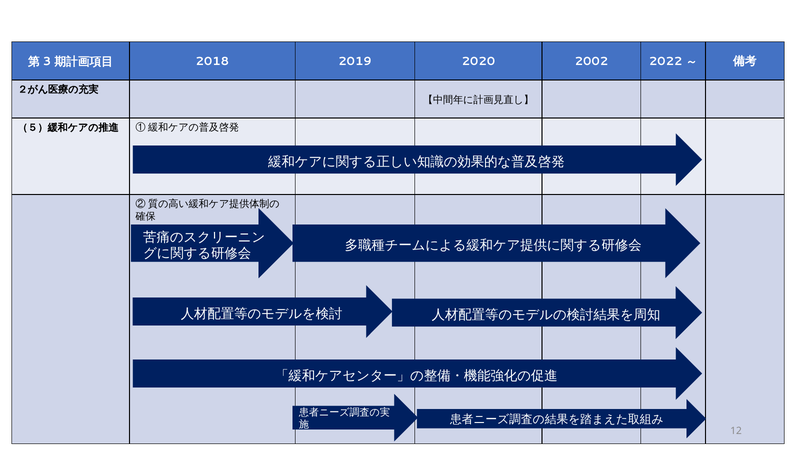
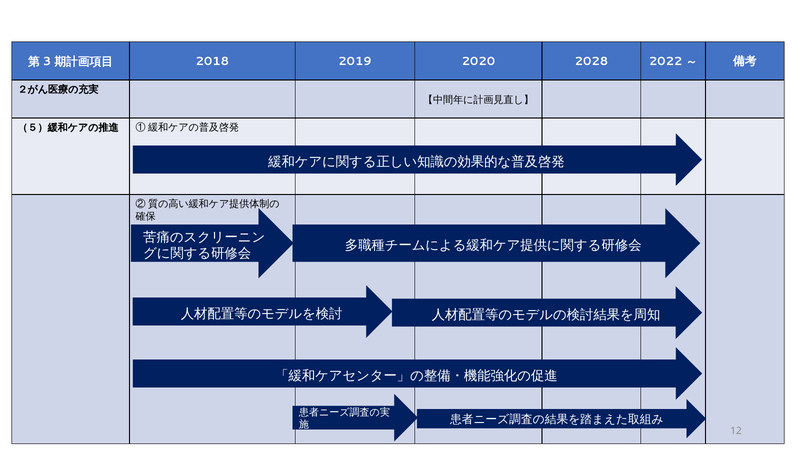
2002: 2002 -> 2028 (591, 61)
